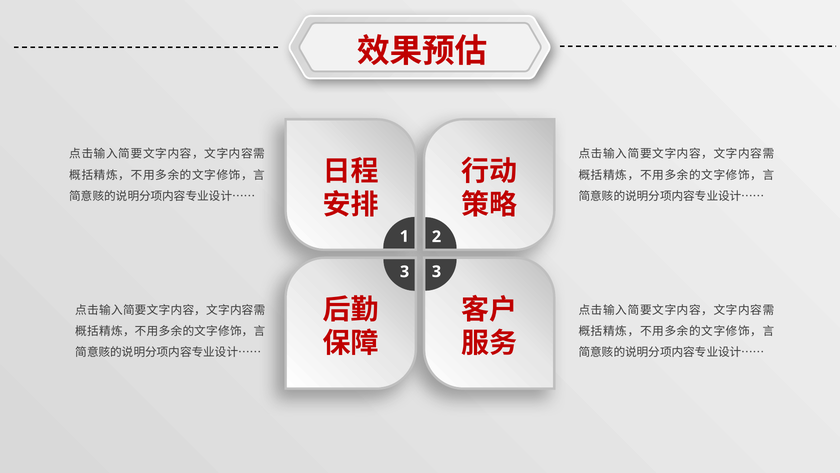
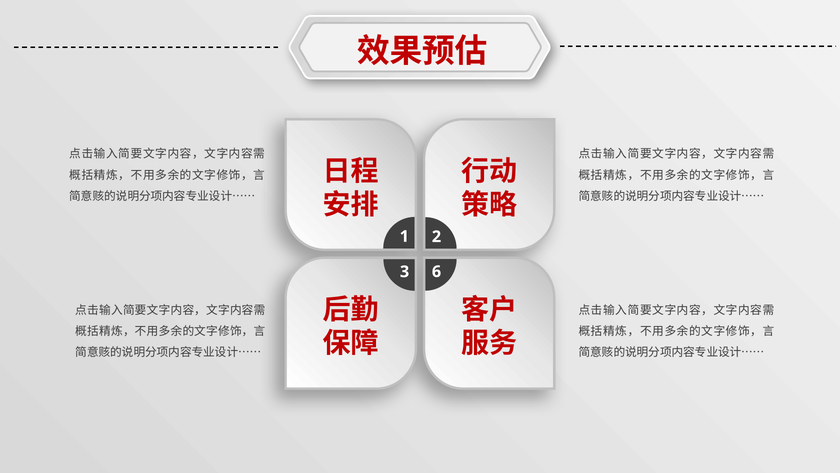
3 3: 3 -> 6 (437, 271)
